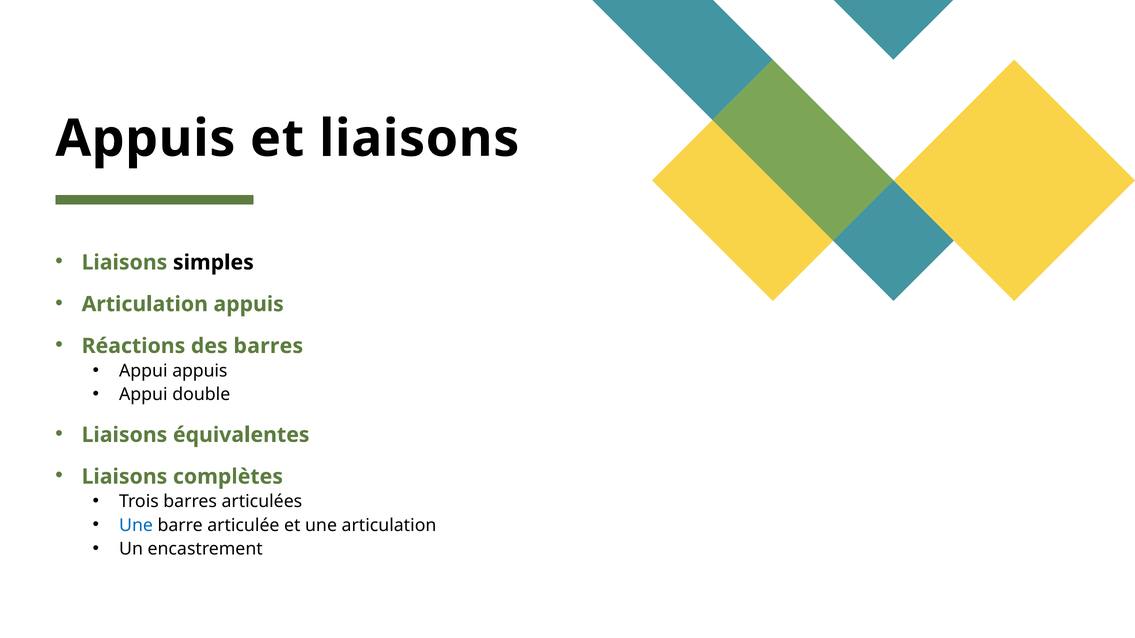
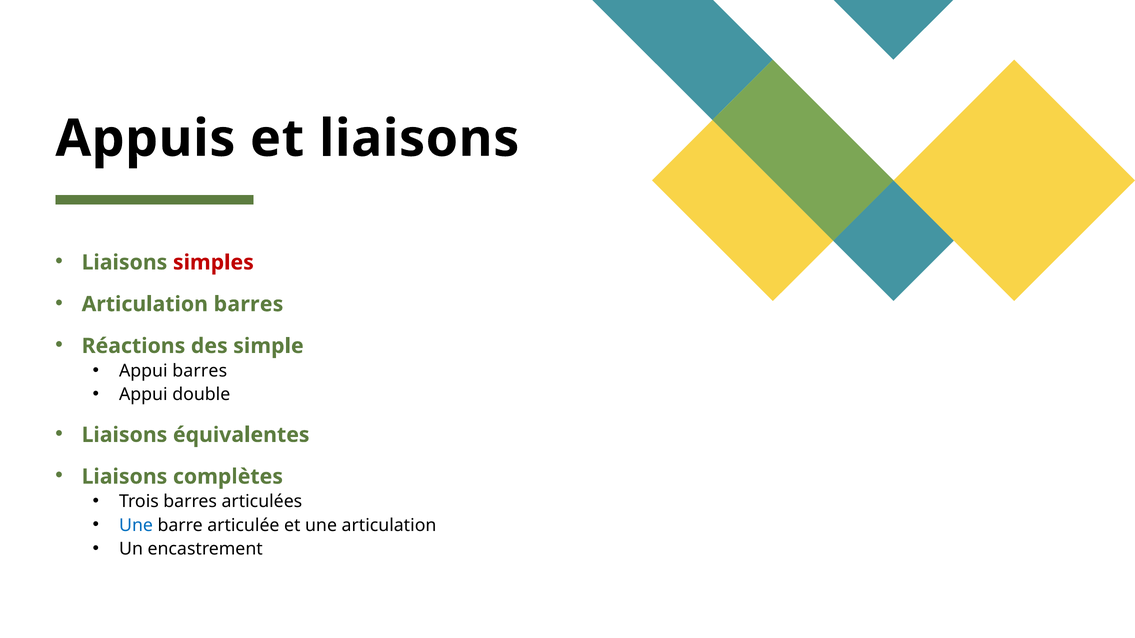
simples colour: black -> red (213, 263)
Articulation appuis: appuis -> barres (249, 304)
des barres: barres -> simple (268, 346)
Appui appuis: appuis -> barres (200, 371)
